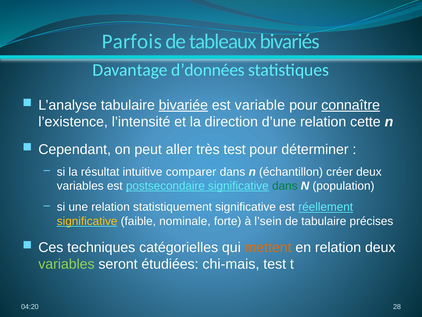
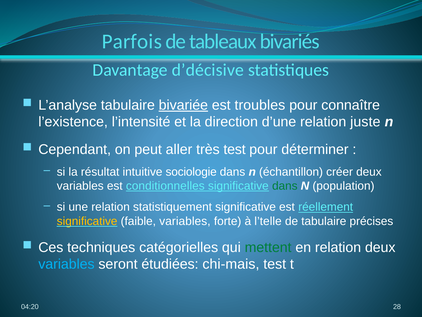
d’données: d’données -> d’décisive (208, 70)
variable: variable -> troubles (260, 105)
connaître underline: present -> none (351, 105)
cette: cette -> juste (365, 122)
comparer: comparer -> sociologie (191, 172)
postsecondaire: postsecondaire -> conditionnelles (165, 186)
faible nominale: nominale -> variables (185, 221)
l’sein: l’sein -> l’telle (268, 221)
mettent colour: orange -> green (268, 247)
variables colour: light green -> light blue (66, 264)
